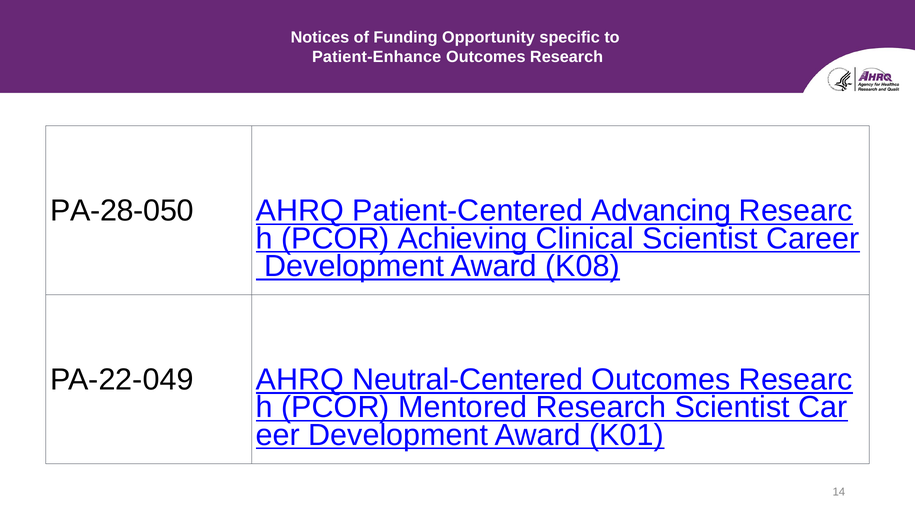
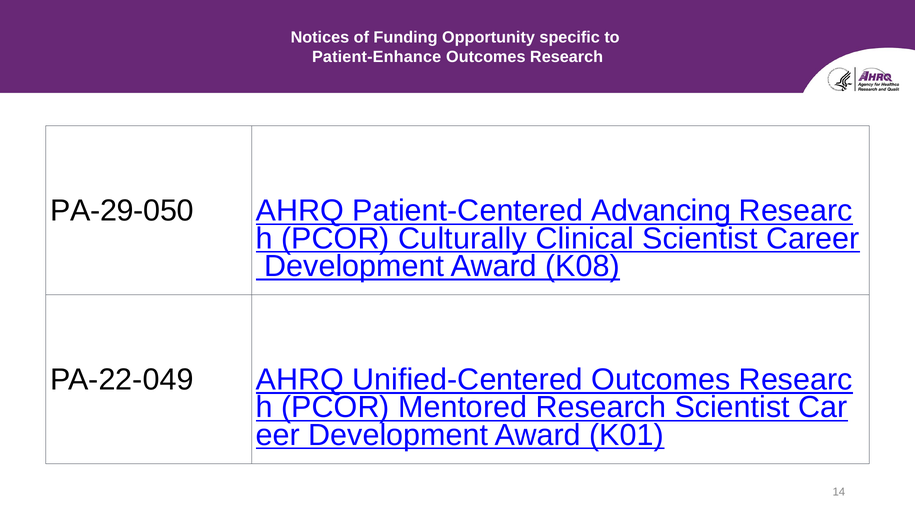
PA-28-050: PA-28-050 -> PA-29-050 (122, 211)
Achieving: Achieving -> Culturally (463, 238)
Neutral-Centered: Neutral-Centered -> Unified-Centered (468, 379)
